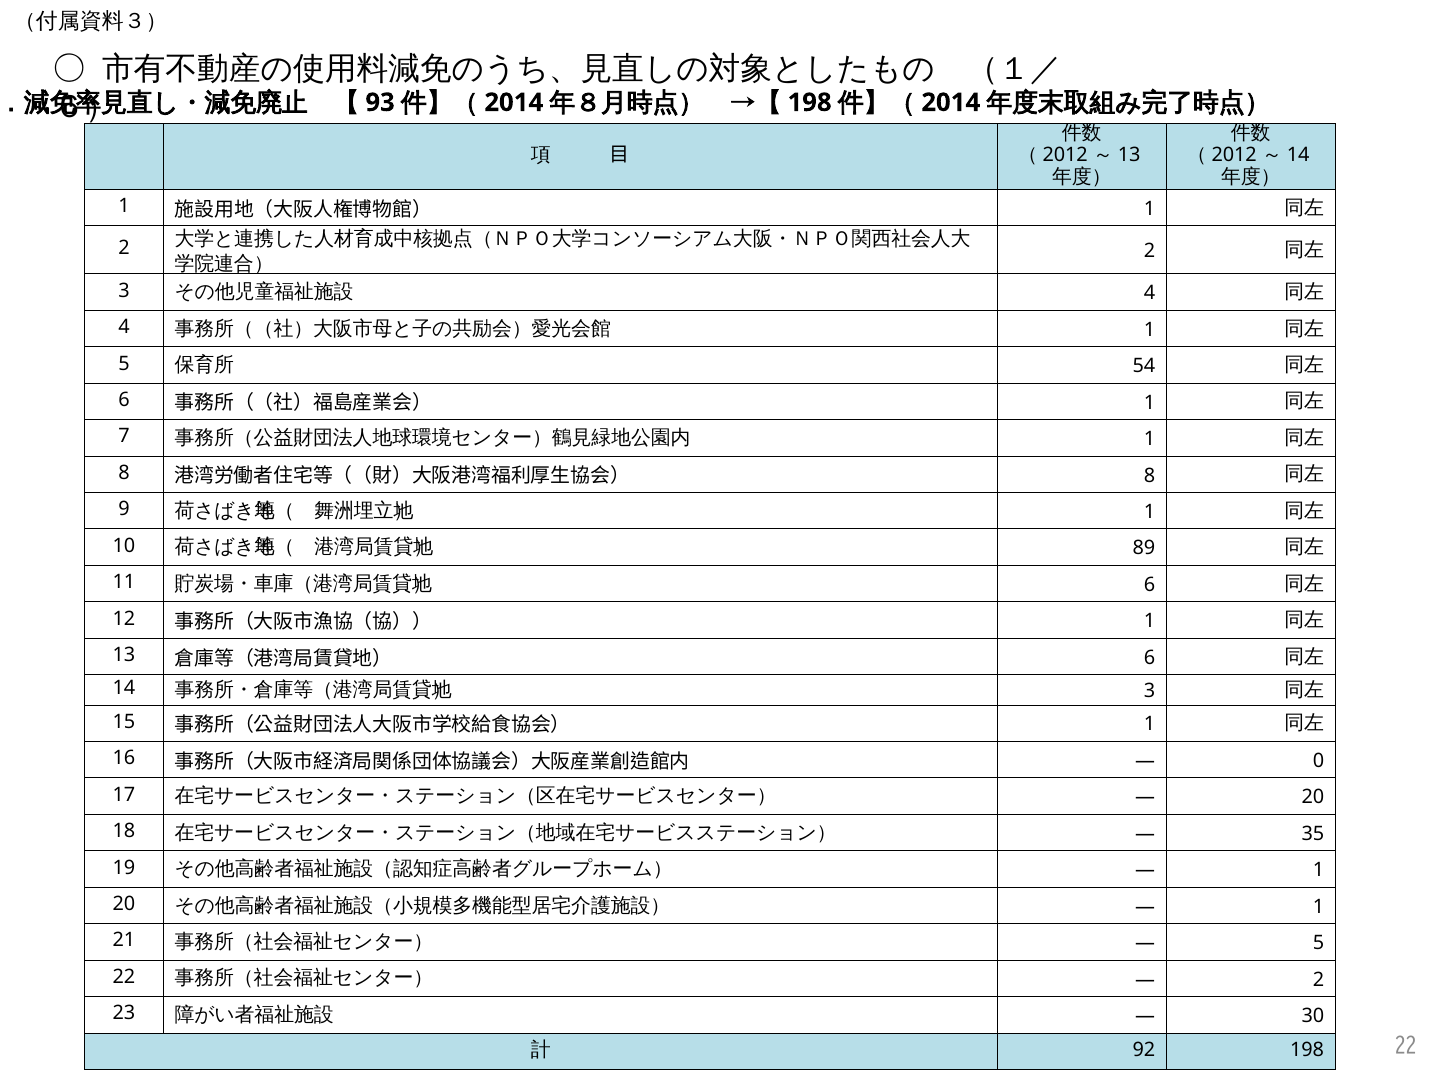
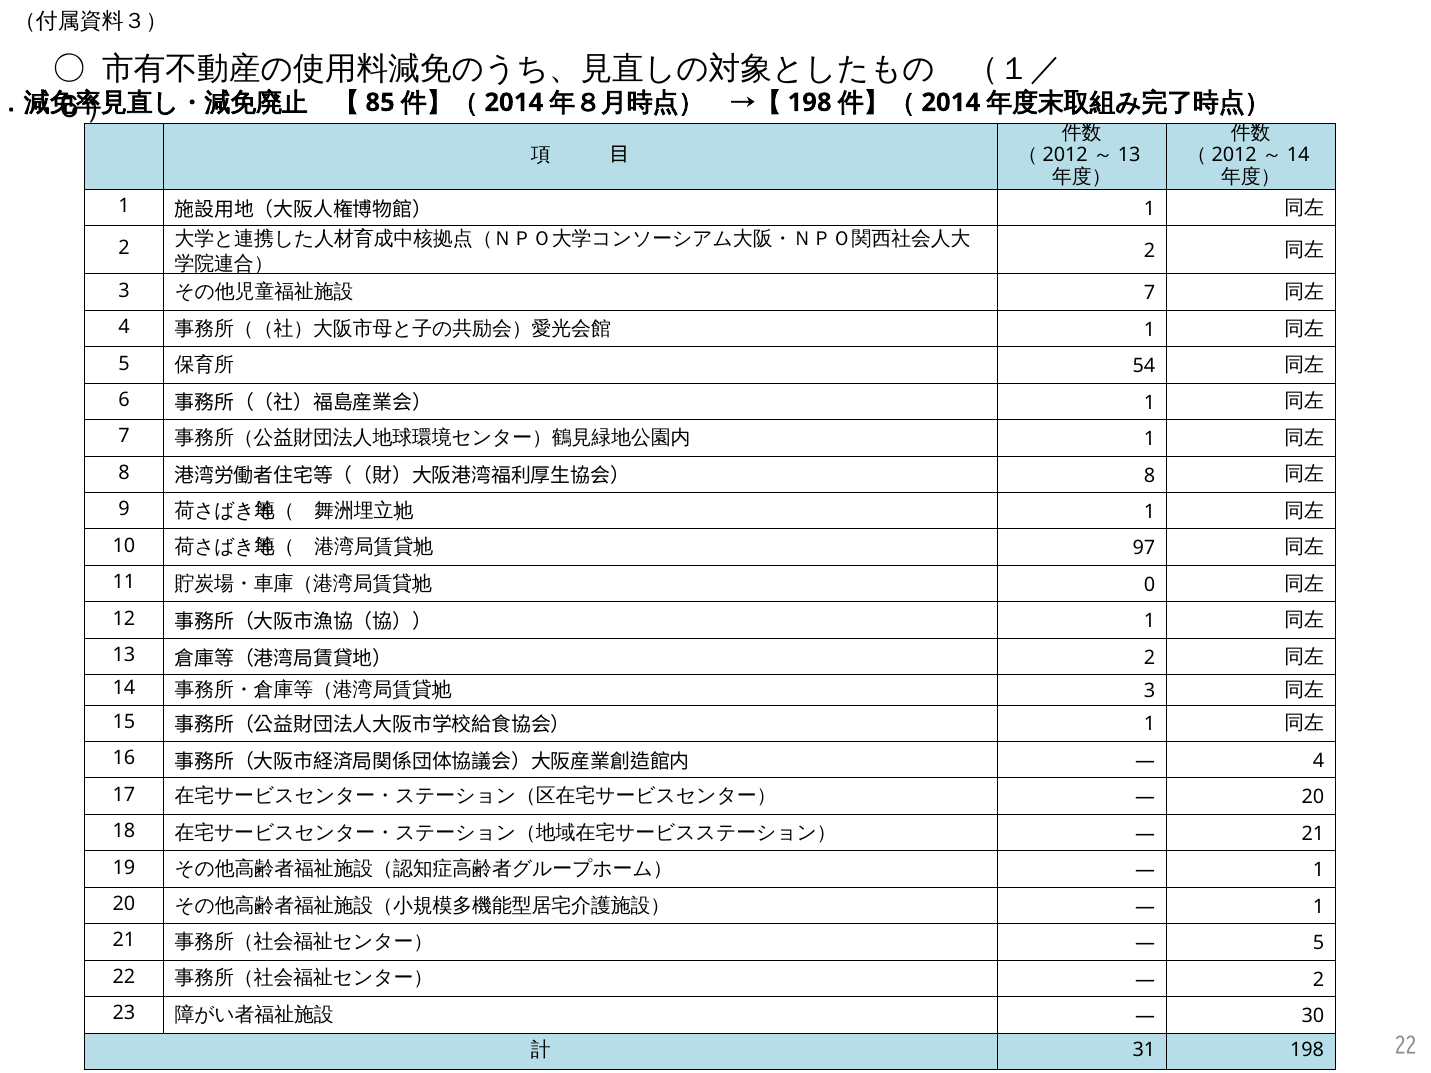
93: 93 -> 85 (380, 103)
4: 4 -> 7 (1149, 293)
89: 89 -> 97 (1144, 548)
6: 6 -> 0 (1149, 585)
6: 6 -> 2 (1149, 658)
0: 0 -> 4 (1318, 761)
35: 35 -> 21 (1313, 834)
92: 92 -> 31 (1144, 1050)
